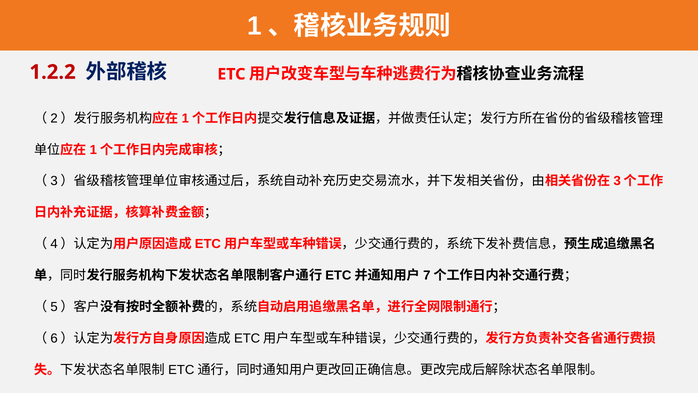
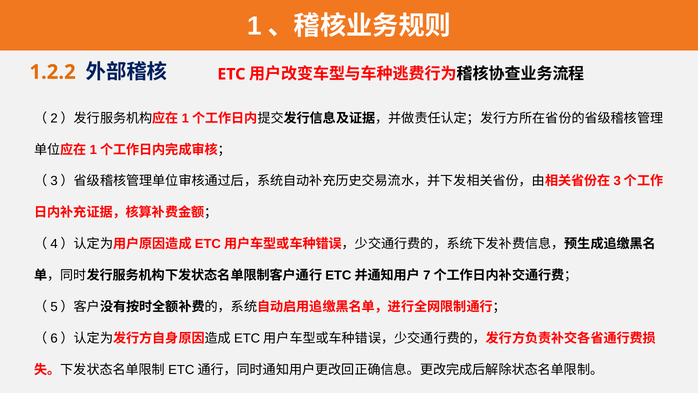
1.2.2 colour: red -> orange (53, 72)
